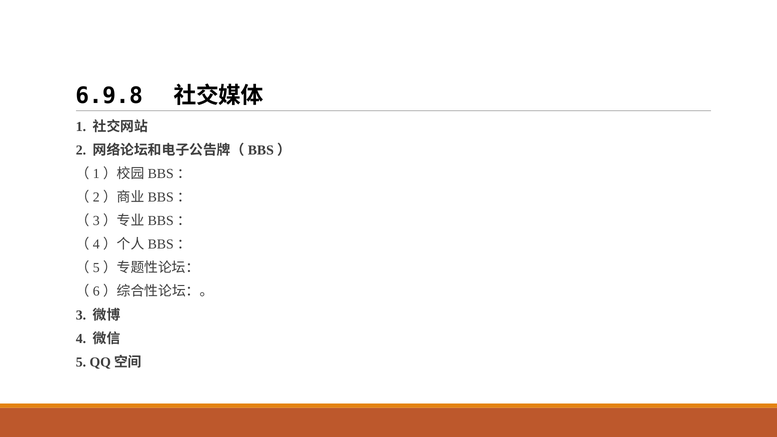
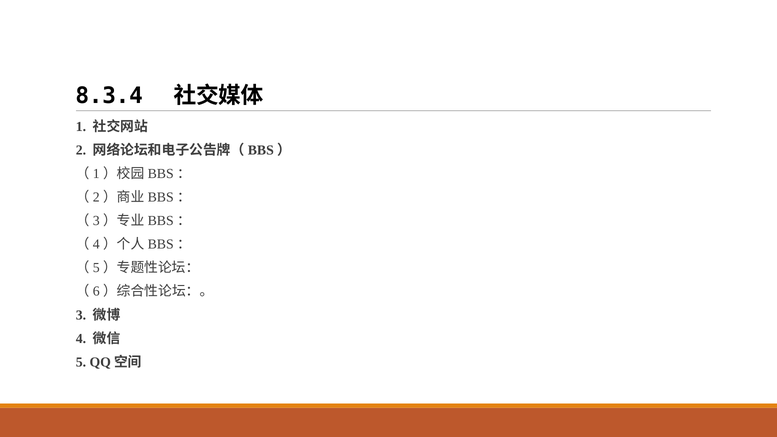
6.9.8: 6.9.8 -> 8.3.4 (109, 96)
